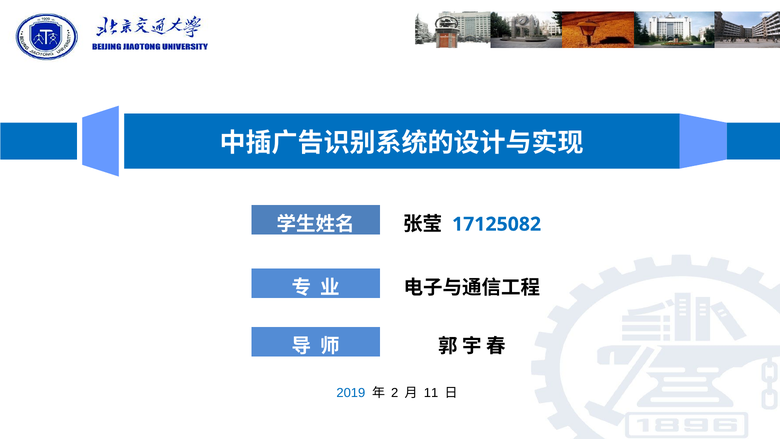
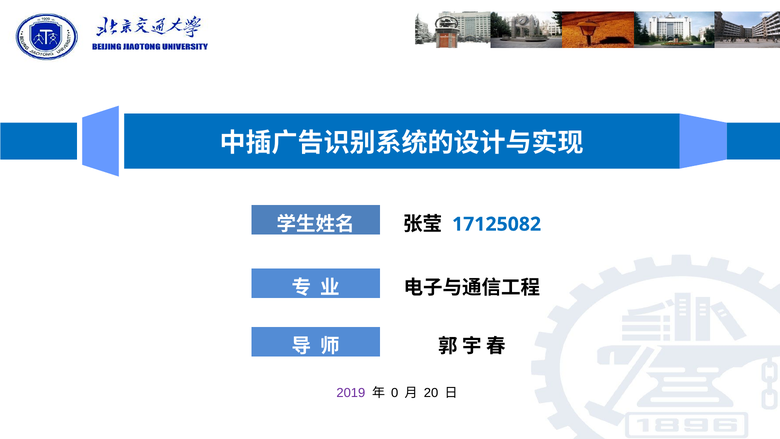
2019 colour: blue -> purple (351, 393)
2: 2 -> 0 (395, 393)
11: 11 -> 20 (431, 393)
